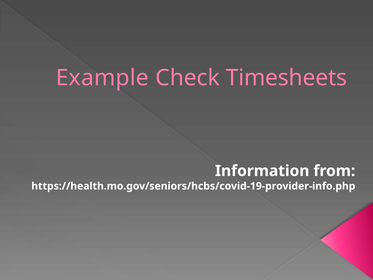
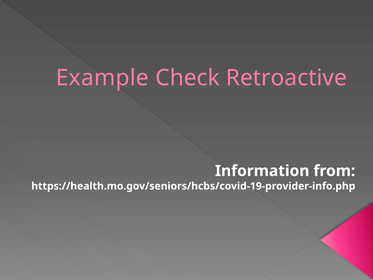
Timesheets: Timesheets -> Retroactive (286, 78)
